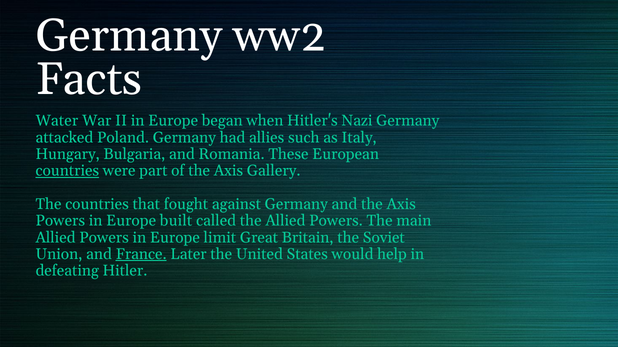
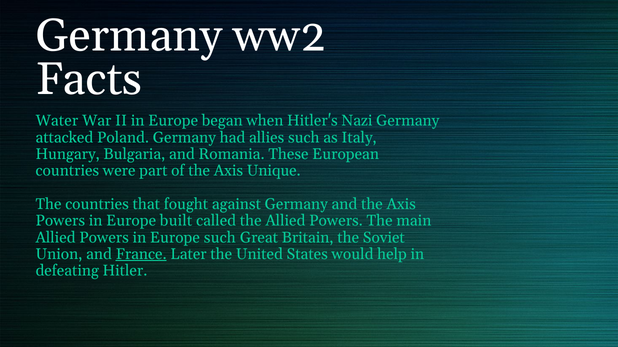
countries underline: present -> none (67, 171)
Gallery: Gallery -> Unique (274, 171)
Europe limit: limit -> such (220, 238)
